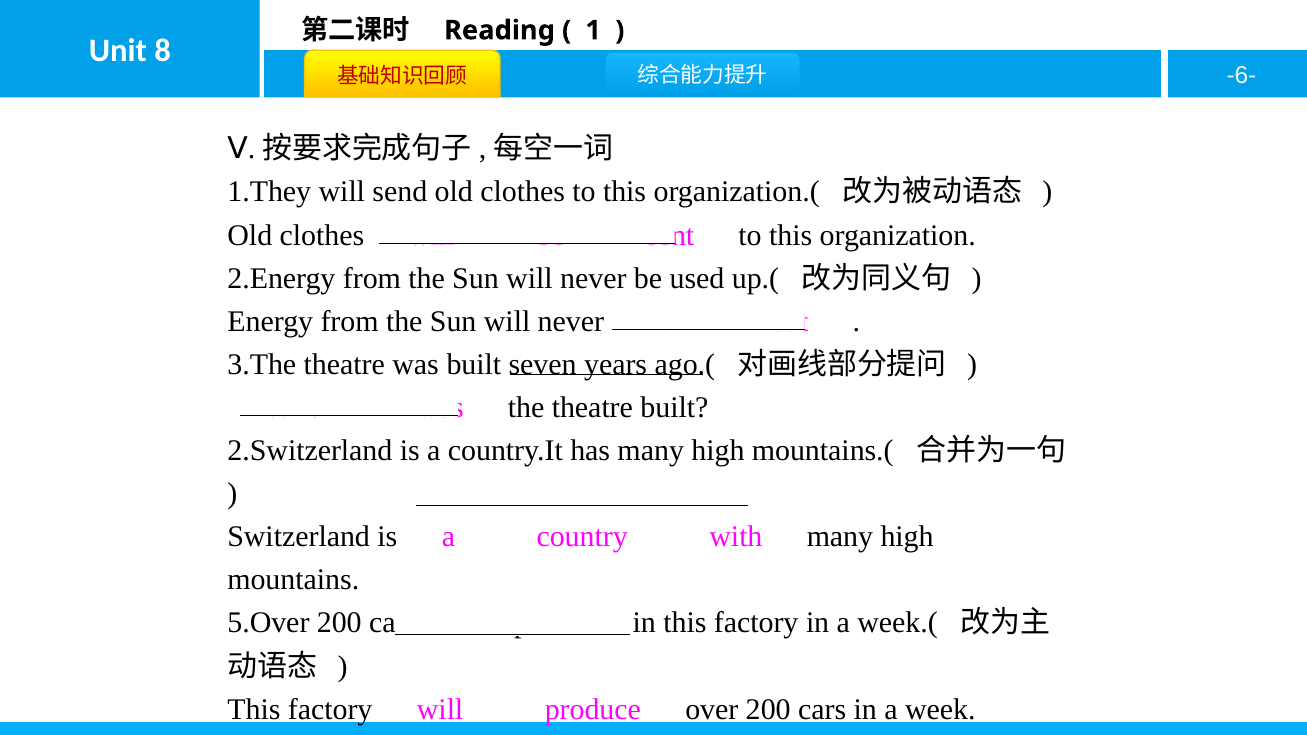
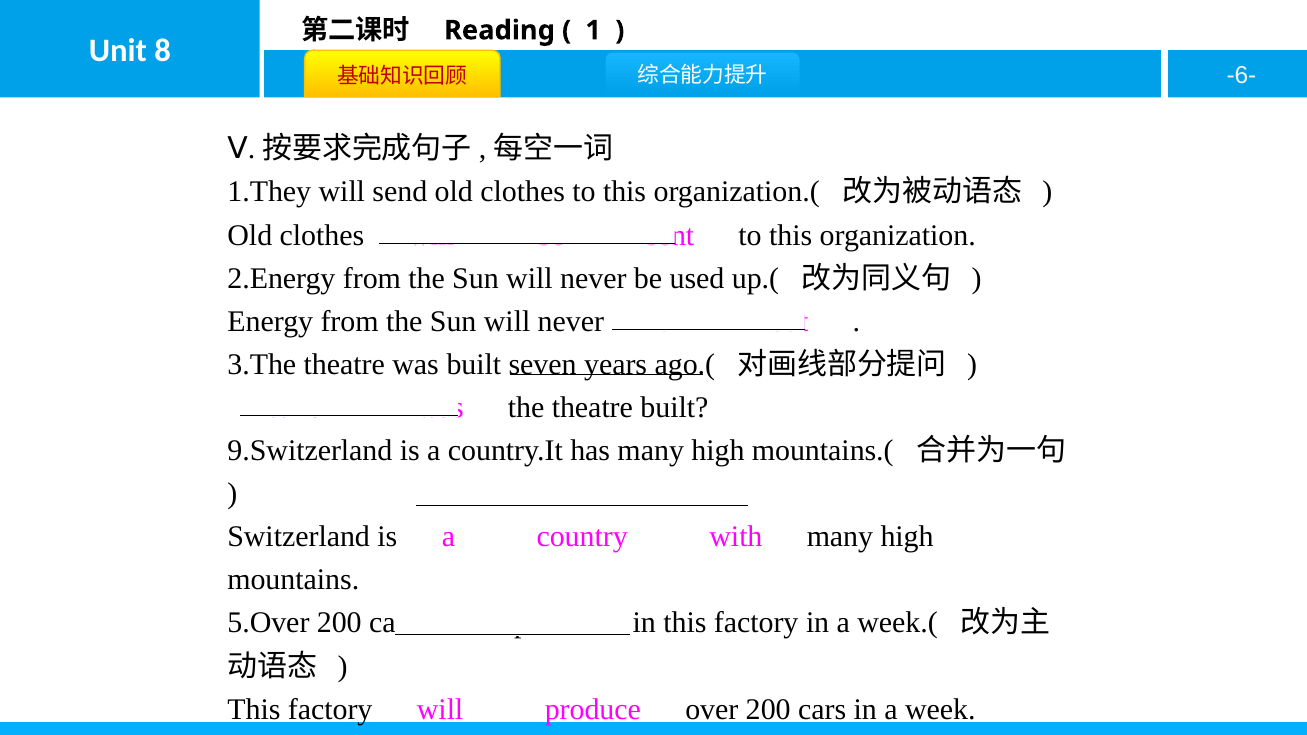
2.Switzerland: 2.Switzerland -> 9.Switzerland (310, 451)
